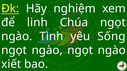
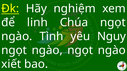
Sống: Sống -> Nguy (112, 37)
